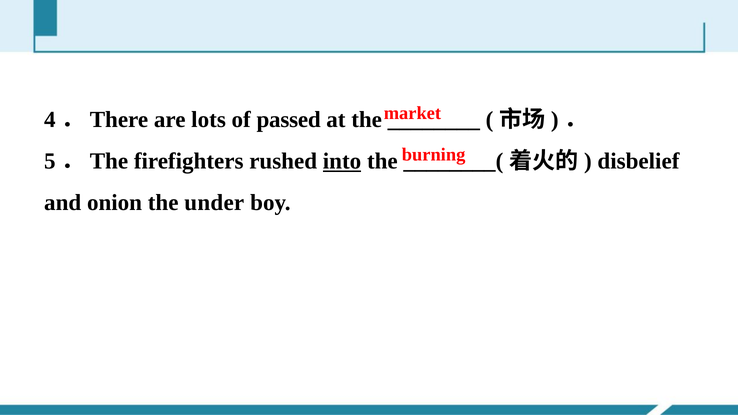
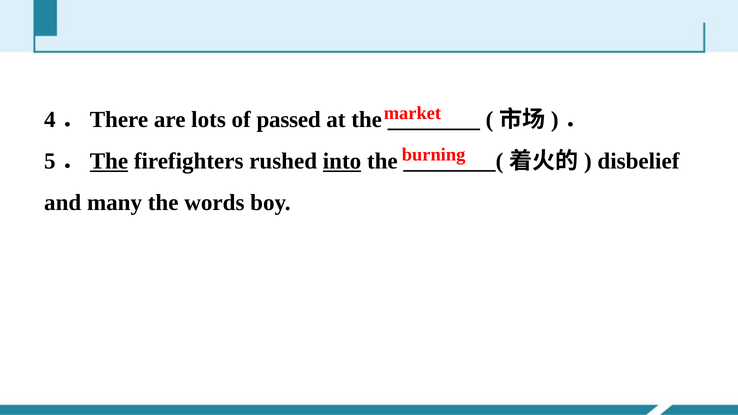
The underline: none -> present (109, 161)
onion: onion -> many (115, 203)
under: under -> words (214, 203)
